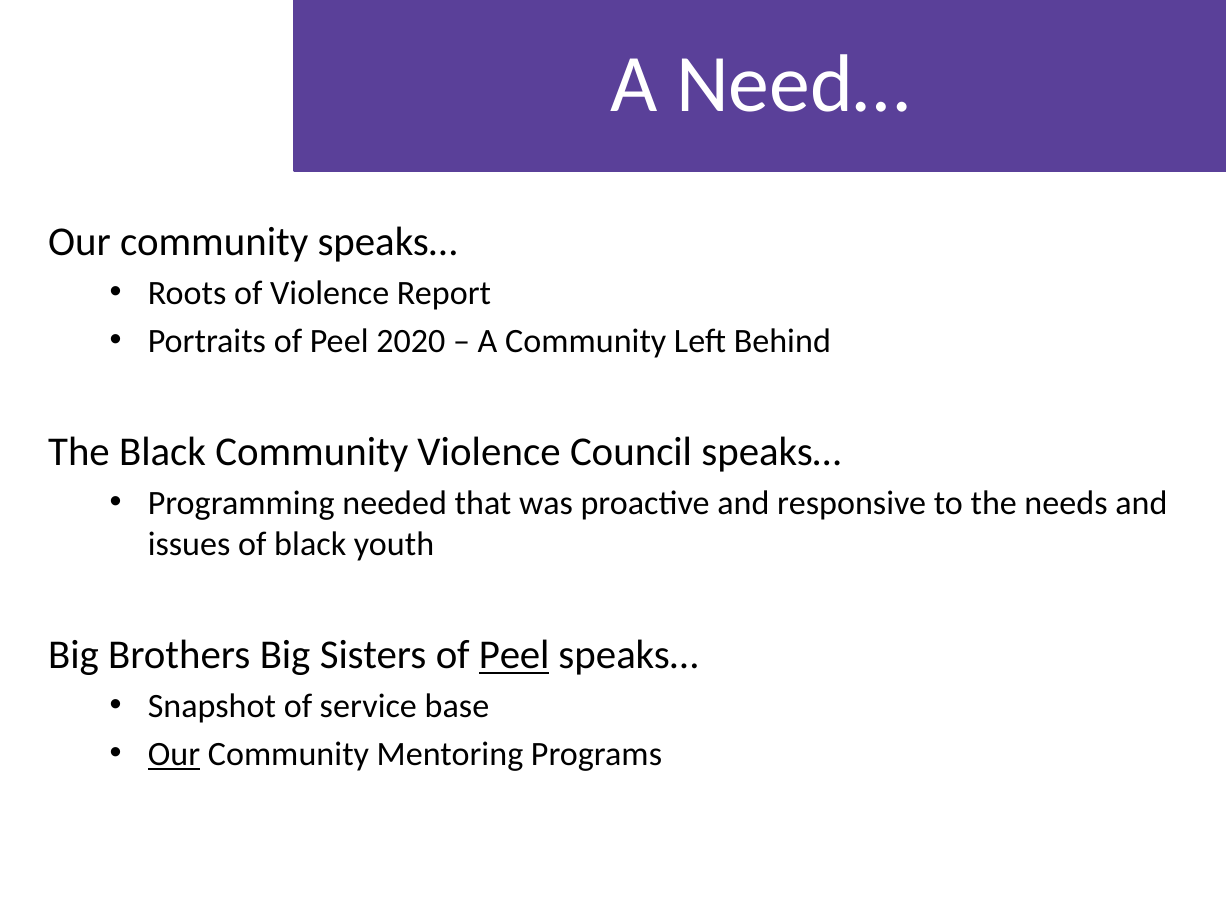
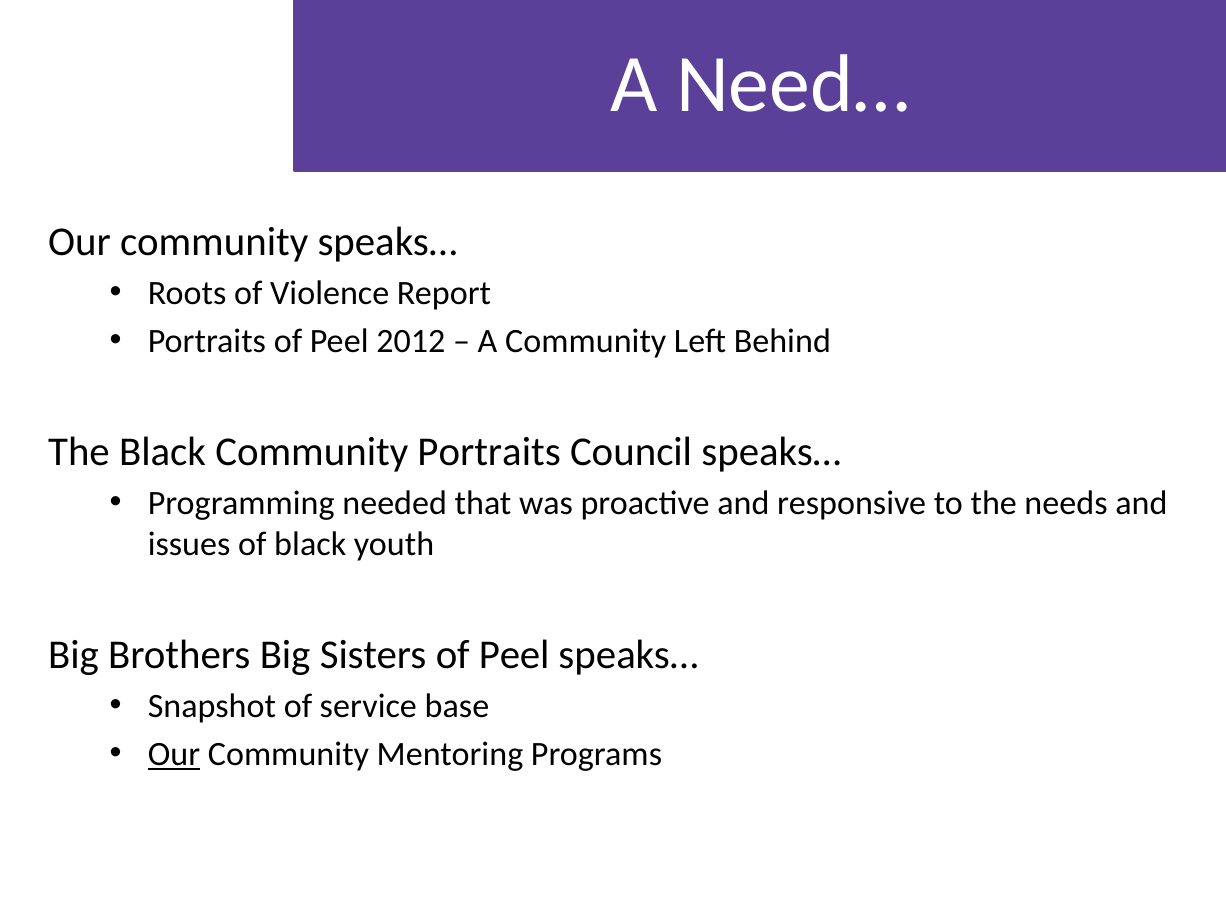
2020: 2020 -> 2012 (411, 341)
Community Violence: Violence -> Portraits (489, 452)
Peel underline: present -> none (514, 655)
